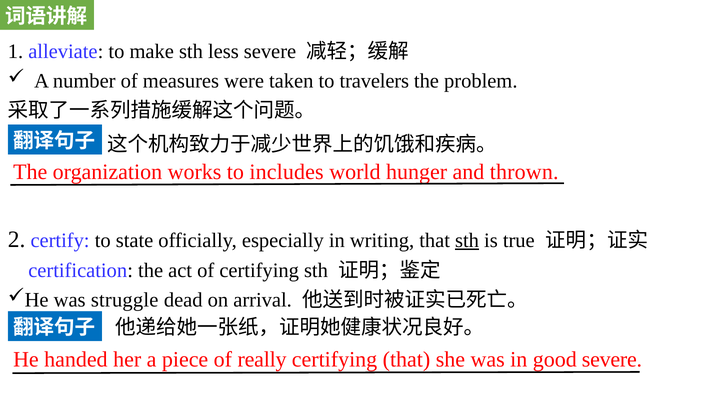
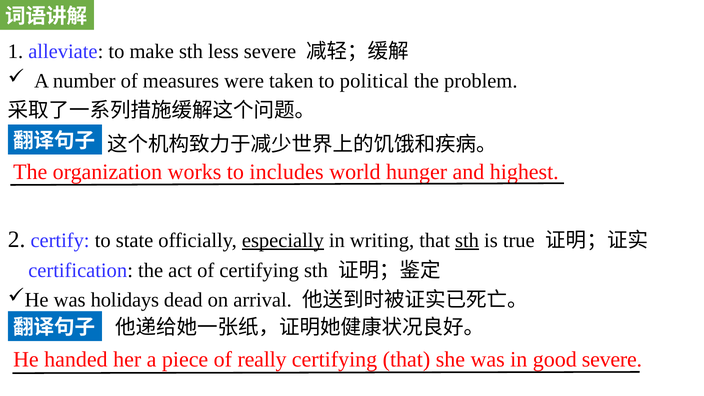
travelers: travelers -> political (374, 81)
thrown: thrown -> highest (524, 172)
especially underline: none -> present (283, 240)
struggle: struggle -> holidays (125, 300)
